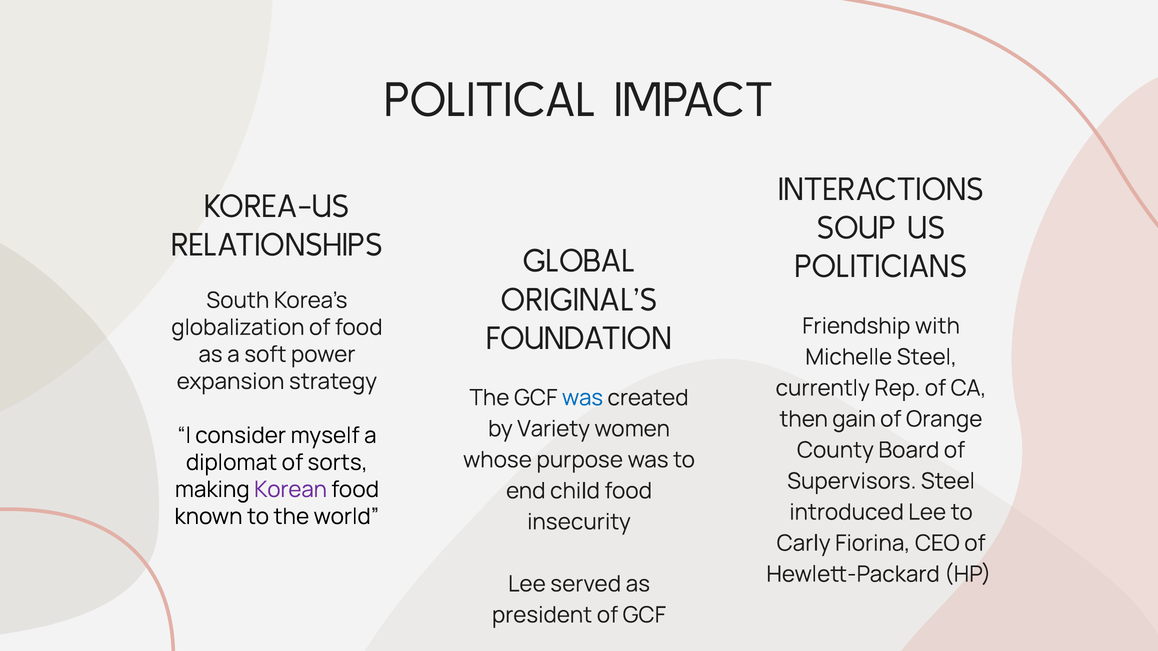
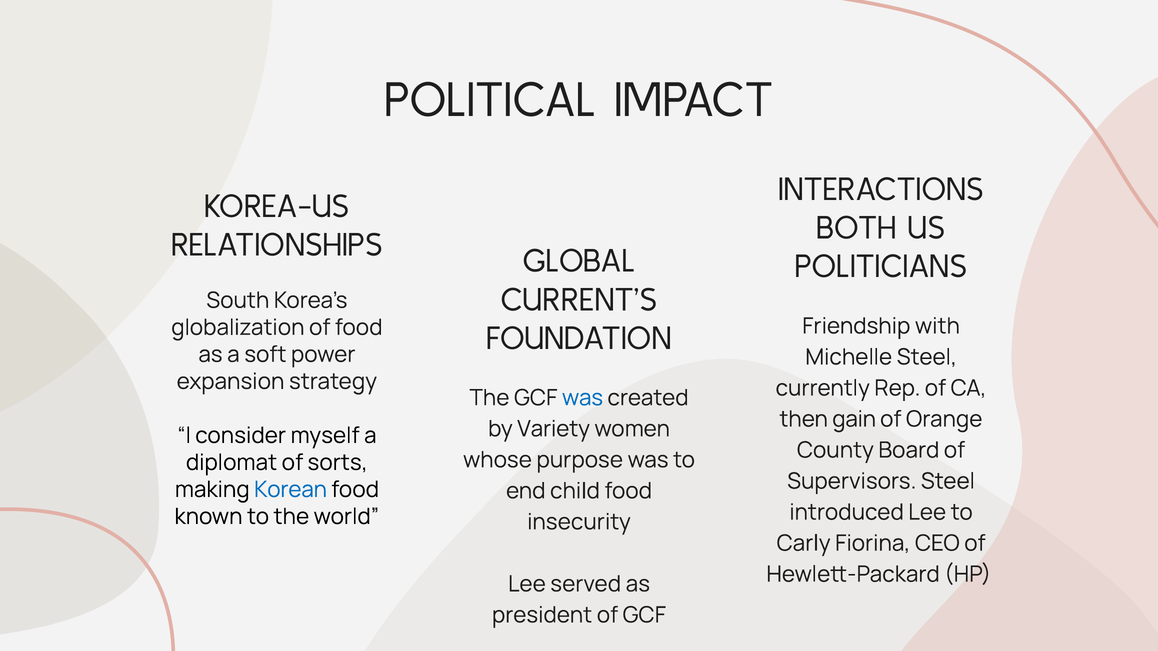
SOUP: SOUP -> BOTH (856, 228)
ORIGINAL’S: ORIGINAL’S -> CURRENT’S (579, 300)
Korean colour: purple -> blue (291, 490)
